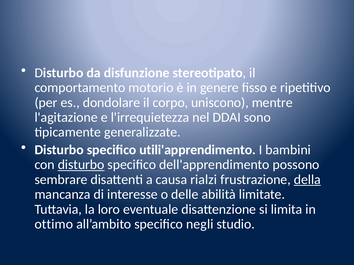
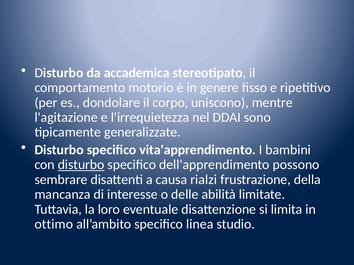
disfunzione: disfunzione -> accademica (137, 73)
utili'apprendimento: utili'apprendimento -> vita'apprendimento (198, 150)
della underline: present -> none (307, 180)
negli: negli -> linea (200, 224)
